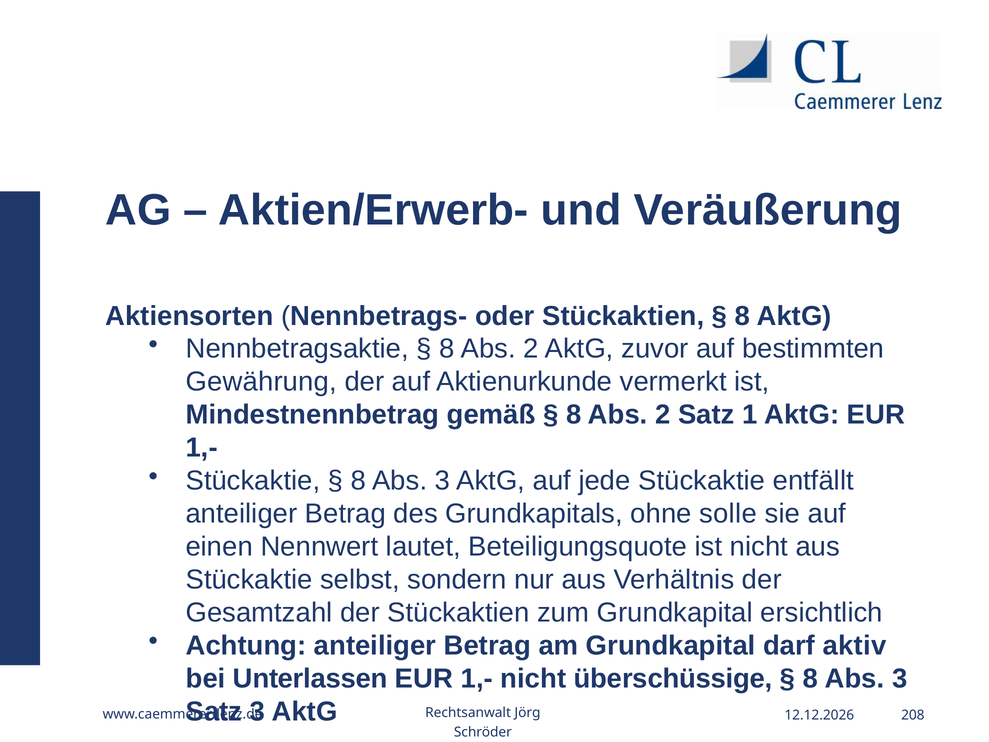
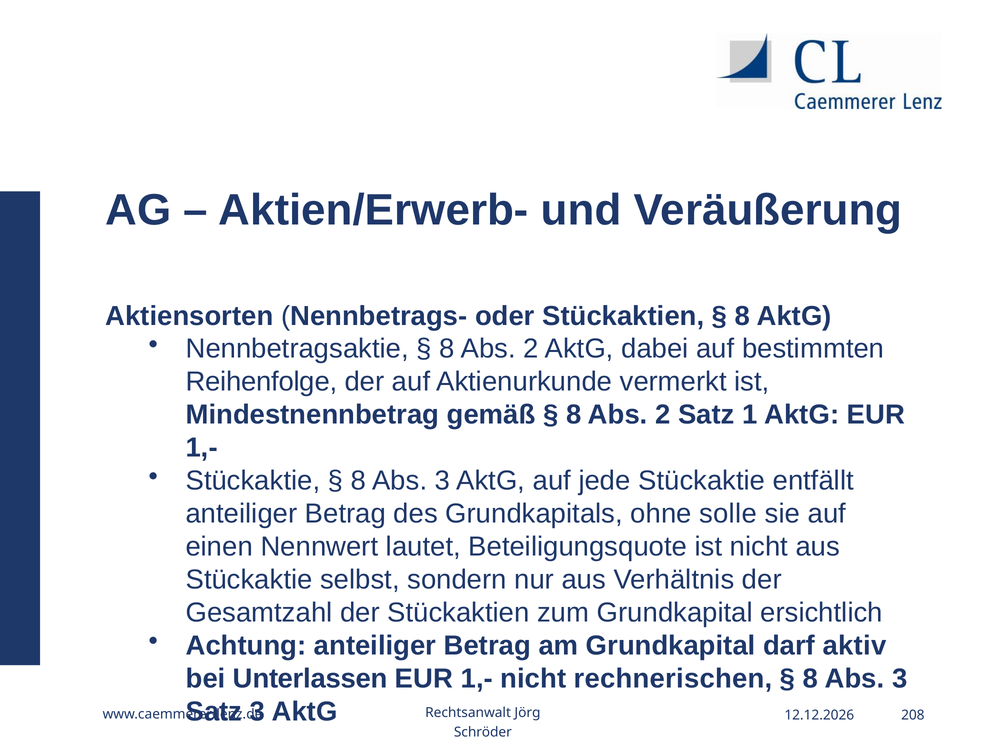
zuvor: zuvor -> dabei (655, 349)
Gewährung: Gewährung -> Reihenfolge (261, 382)
überschüssige: überschüssige -> rechnerischen (673, 679)
